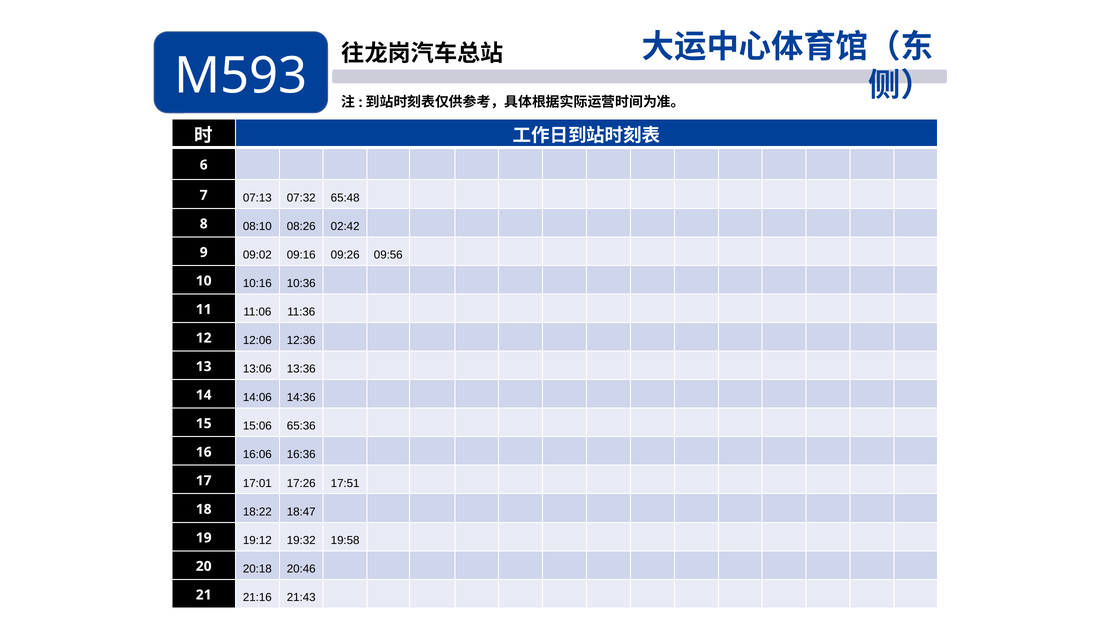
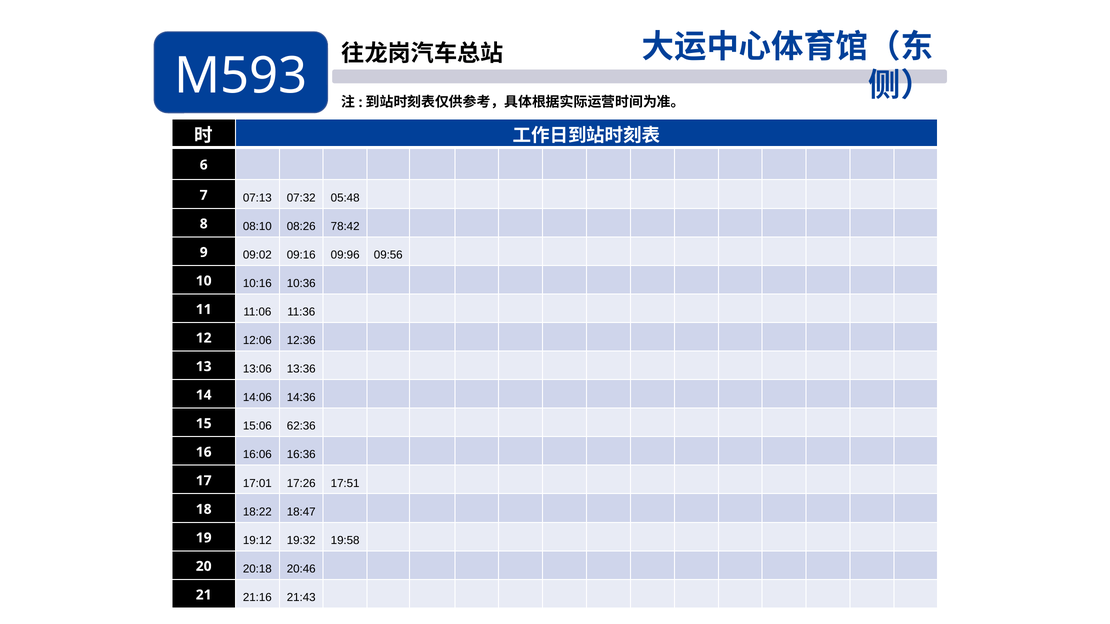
65:48: 65:48 -> 05:48 (345, 198)
02:42: 02:42 -> 78:42 (345, 227)
09:26: 09:26 -> 09:96 (345, 255)
65:36: 65:36 -> 62:36 (301, 426)
